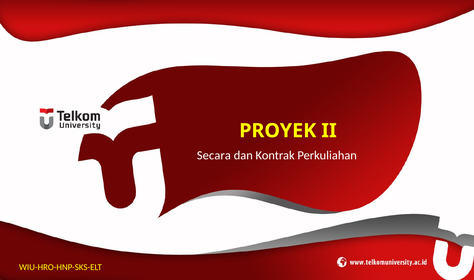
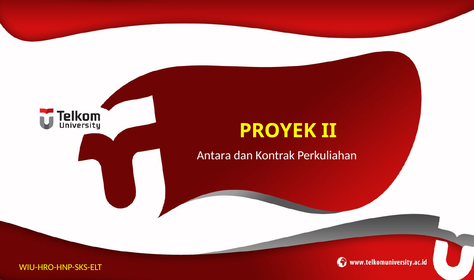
Secara: Secara -> Antara (214, 155)
